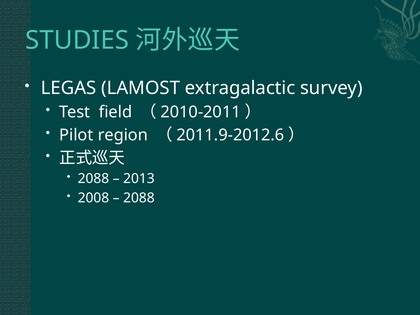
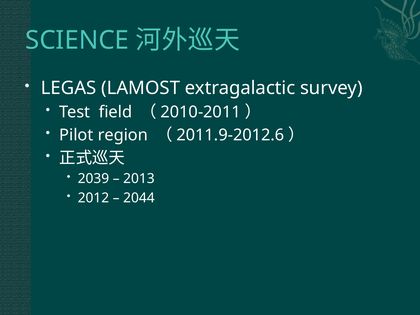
STUDIES: STUDIES -> SCIENCE (77, 40)
2088: 2088 -> 2039 (93, 179)
2008: 2008 -> 2012 (93, 198)
2088: 2088 -> 2044 (139, 198)
